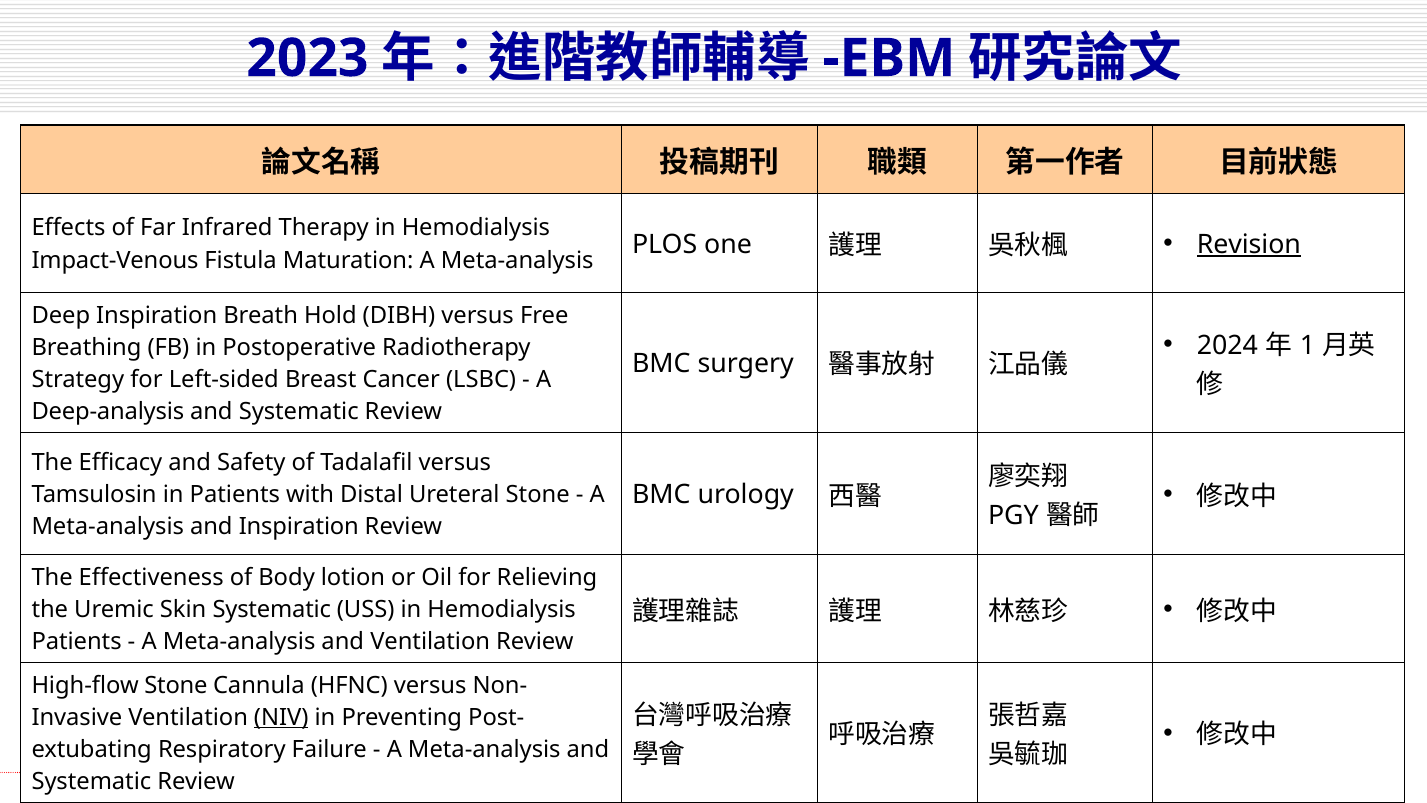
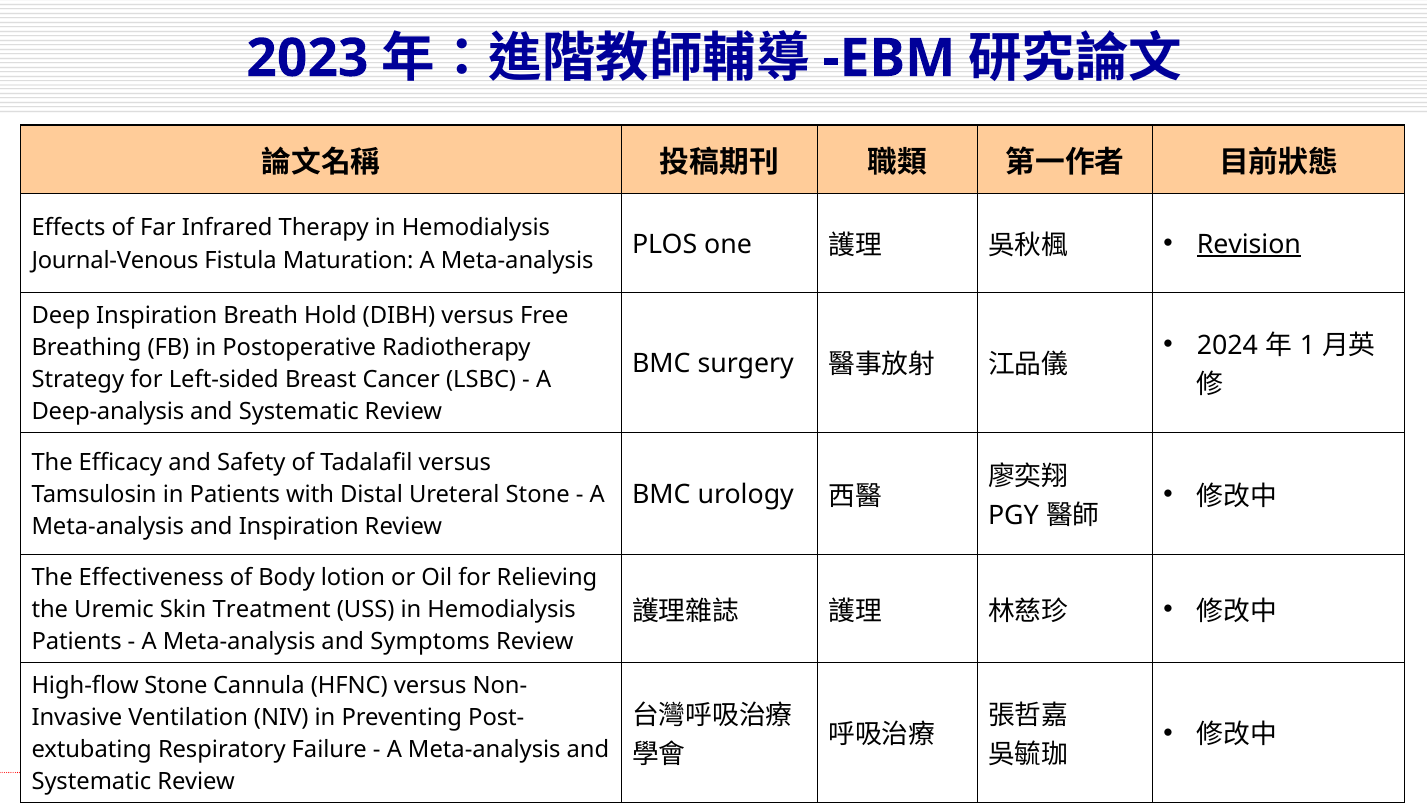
Impact-Venous: Impact-Venous -> Journal-Venous (115, 260)
Skin Systematic: Systematic -> Treatment (272, 610)
and Ventilation: Ventilation -> Symptoms (430, 642)
NIV underline: present -> none (281, 717)
